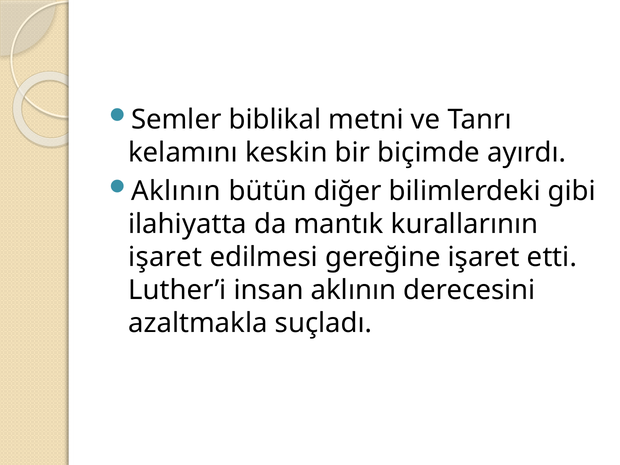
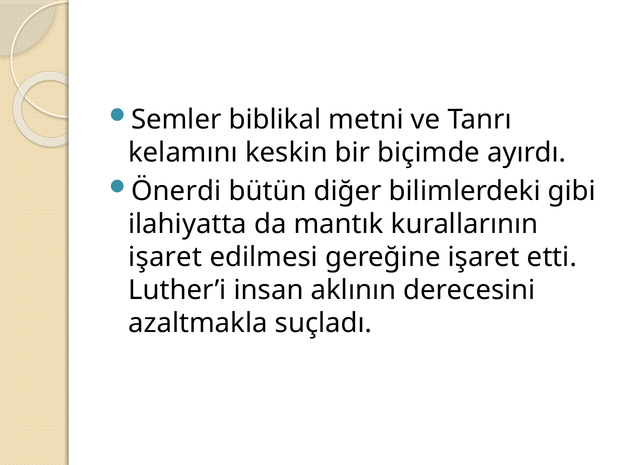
Aklının: Aklının -> Önerdi (176, 191)
